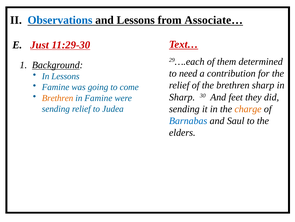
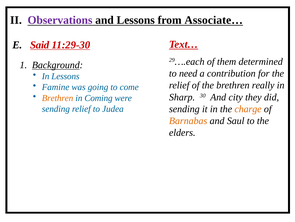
Observations colour: blue -> purple (60, 20)
Just: Just -> Said (40, 45)
brethren sharp: sharp -> really (263, 85)
feet: feet -> city (236, 97)
in Famine: Famine -> Coming (98, 98)
Barnabas colour: blue -> orange (188, 120)
